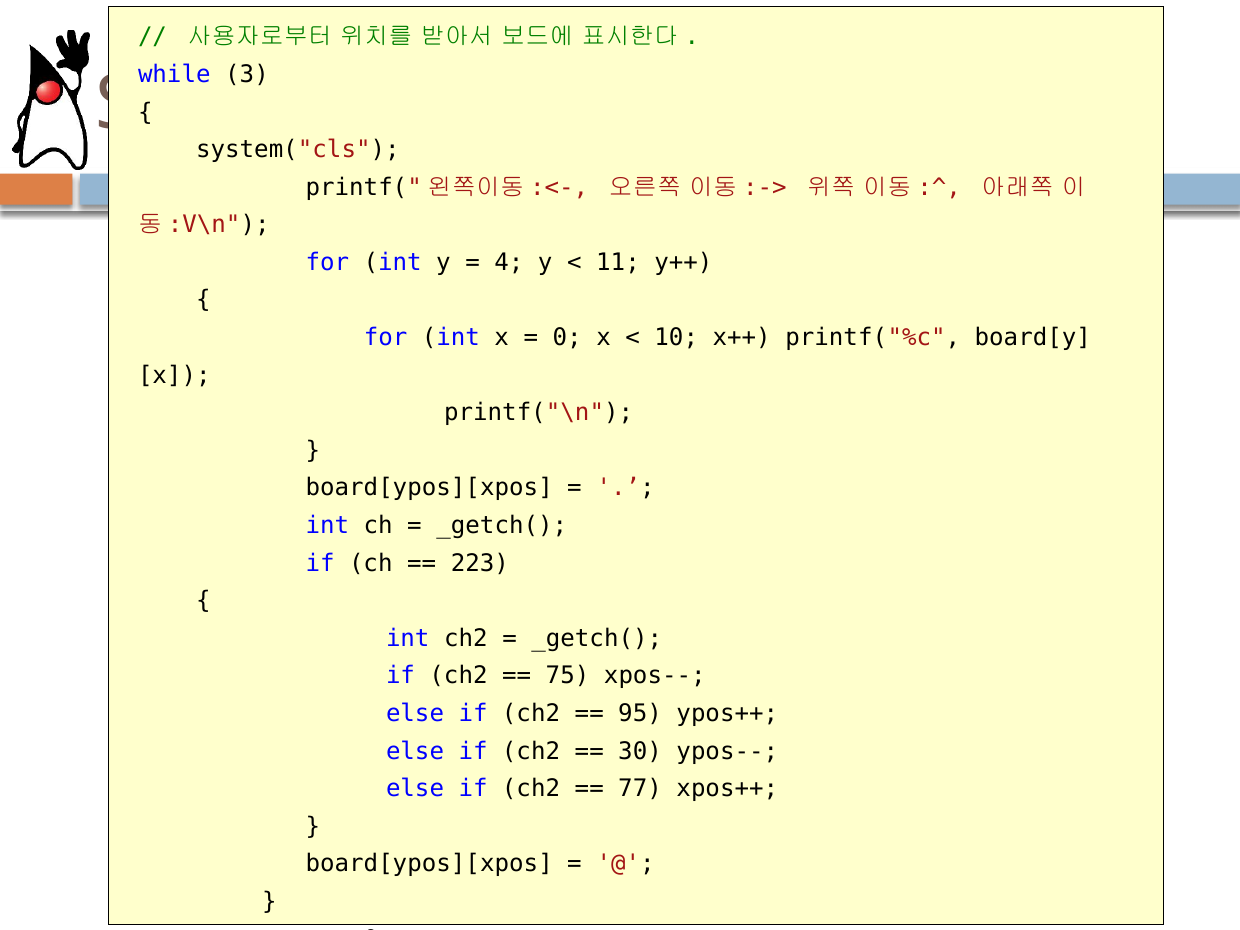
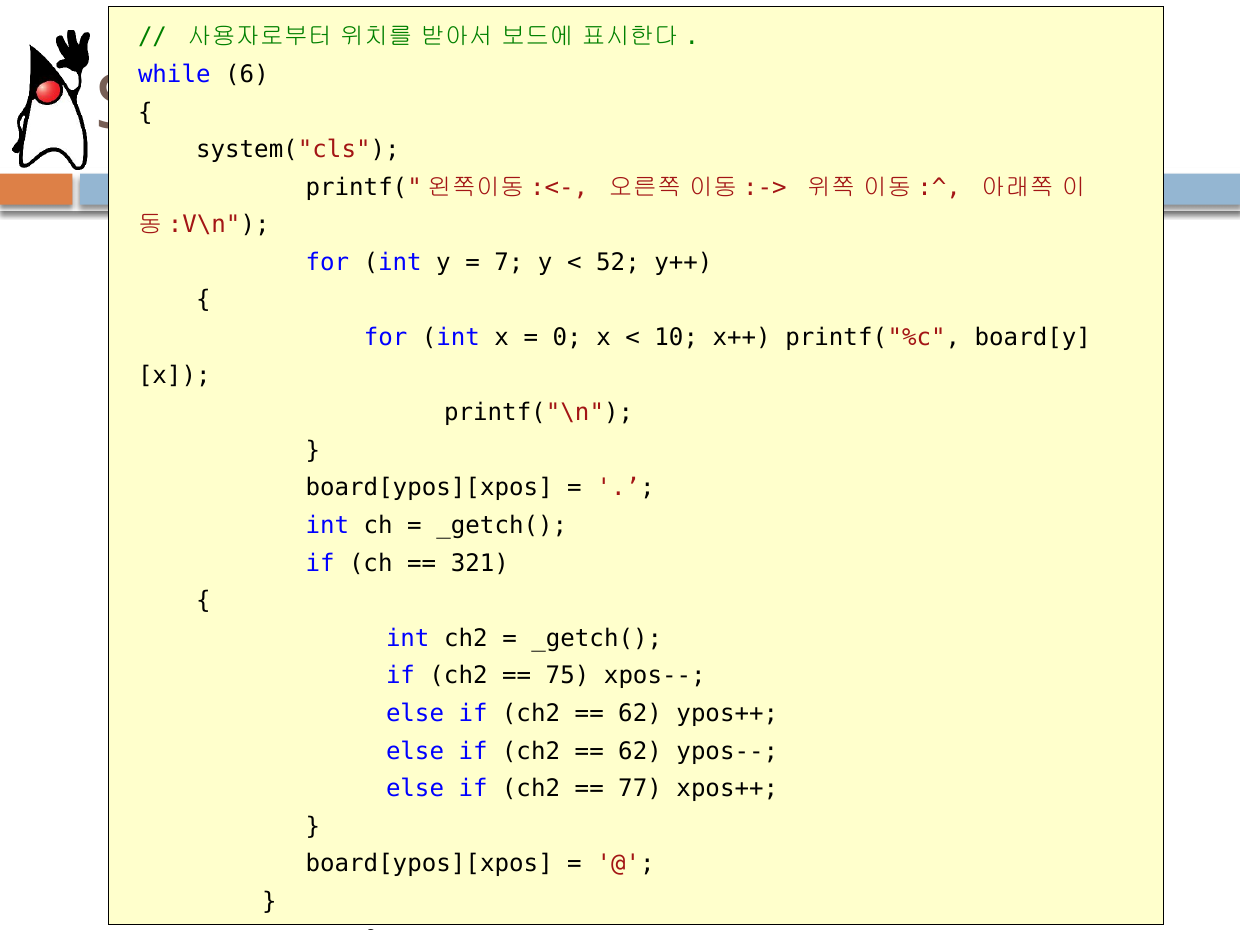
3: 3 -> 6 (247, 74)
4: 4 -> 7 (509, 262)
11: 11 -> 52 (618, 262)
223: 223 -> 321 (480, 563)
95: 95 -> 62 (640, 714)
30: 30 -> 62 (640, 751)
